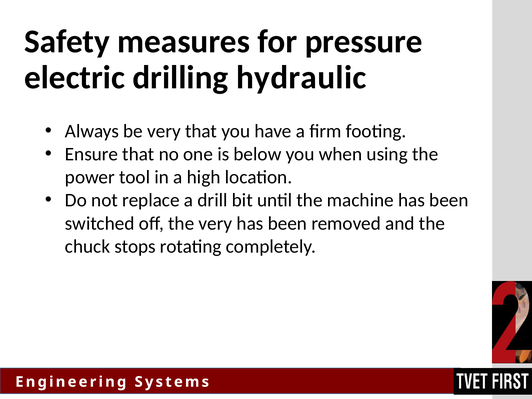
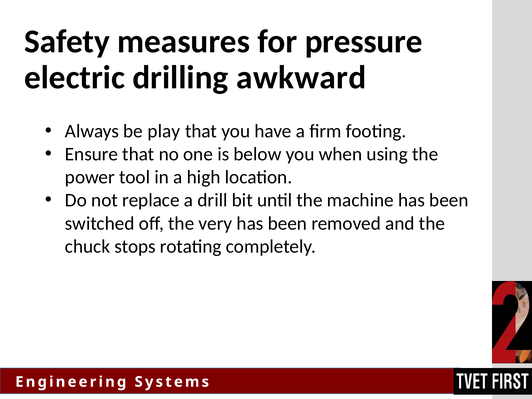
hydraulic: hydraulic -> awkward (301, 78)
be very: very -> play (164, 131)
